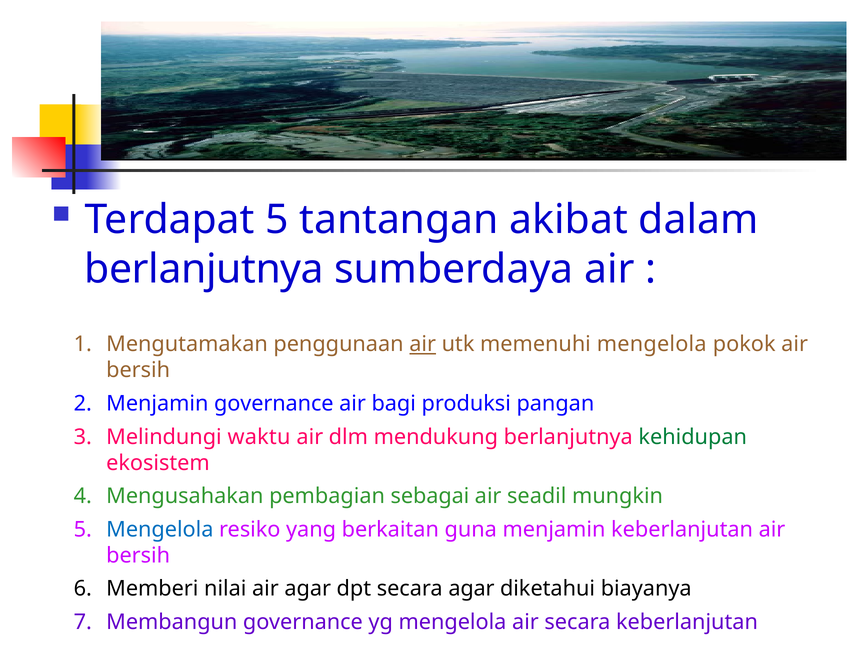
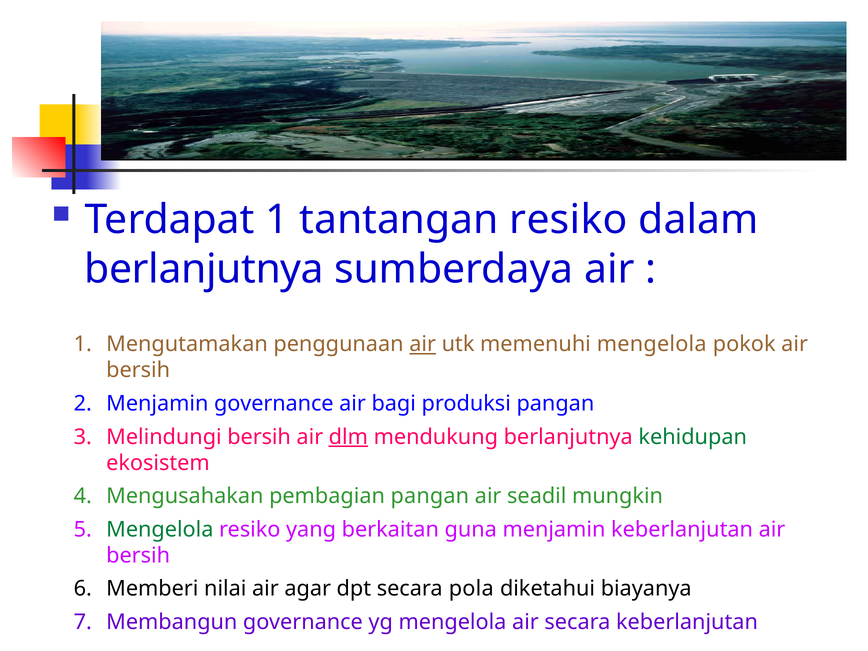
Terdapat 5: 5 -> 1 (277, 220)
tantangan akibat: akibat -> resiko (569, 220)
Melindungi waktu: waktu -> bersih (259, 437)
dlm underline: none -> present (348, 437)
pembagian sebagai: sebagai -> pangan (430, 496)
Mengelola colour: blue -> green (160, 529)
secara agar: agar -> pola (471, 589)
